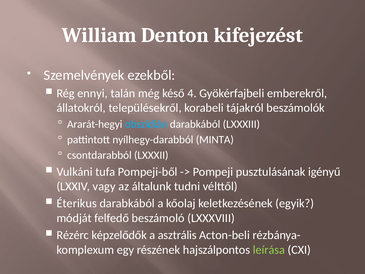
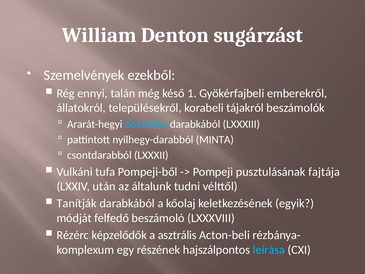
kifejezést: kifejezést -> sugárzást (258, 35)
4: 4 -> 1 (192, 93)
igényű: igényű -> fajtája (324, 172)
vagy: vagy -> után (104, 186)
Éterikus: Éterikus -> Tanítják (77, 203)
leírása colour: light green -> light blue (269, 250)
